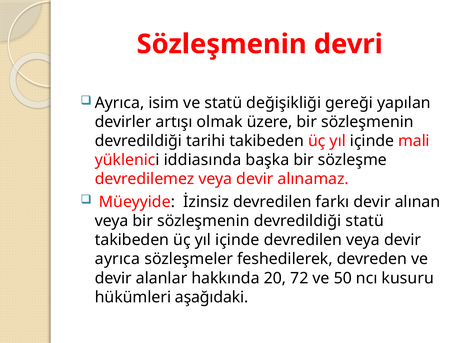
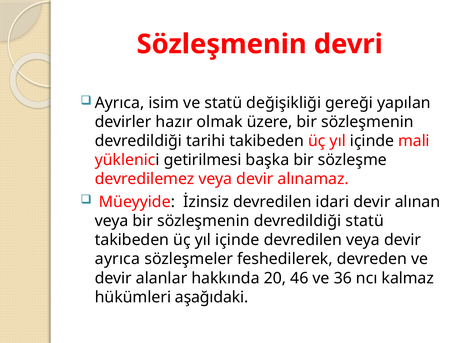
artışı: artışı -> hazır (174, 122)
iddiasında: iddiasında -> getirilmesi (203, 160)
farkı: farkı -> idari (332, 202)
72: 72 -> 46 (299, 279)
50: 50 -> 36 (343, 279)
kusuru: kusuru -> kalmaz (408, 279)
